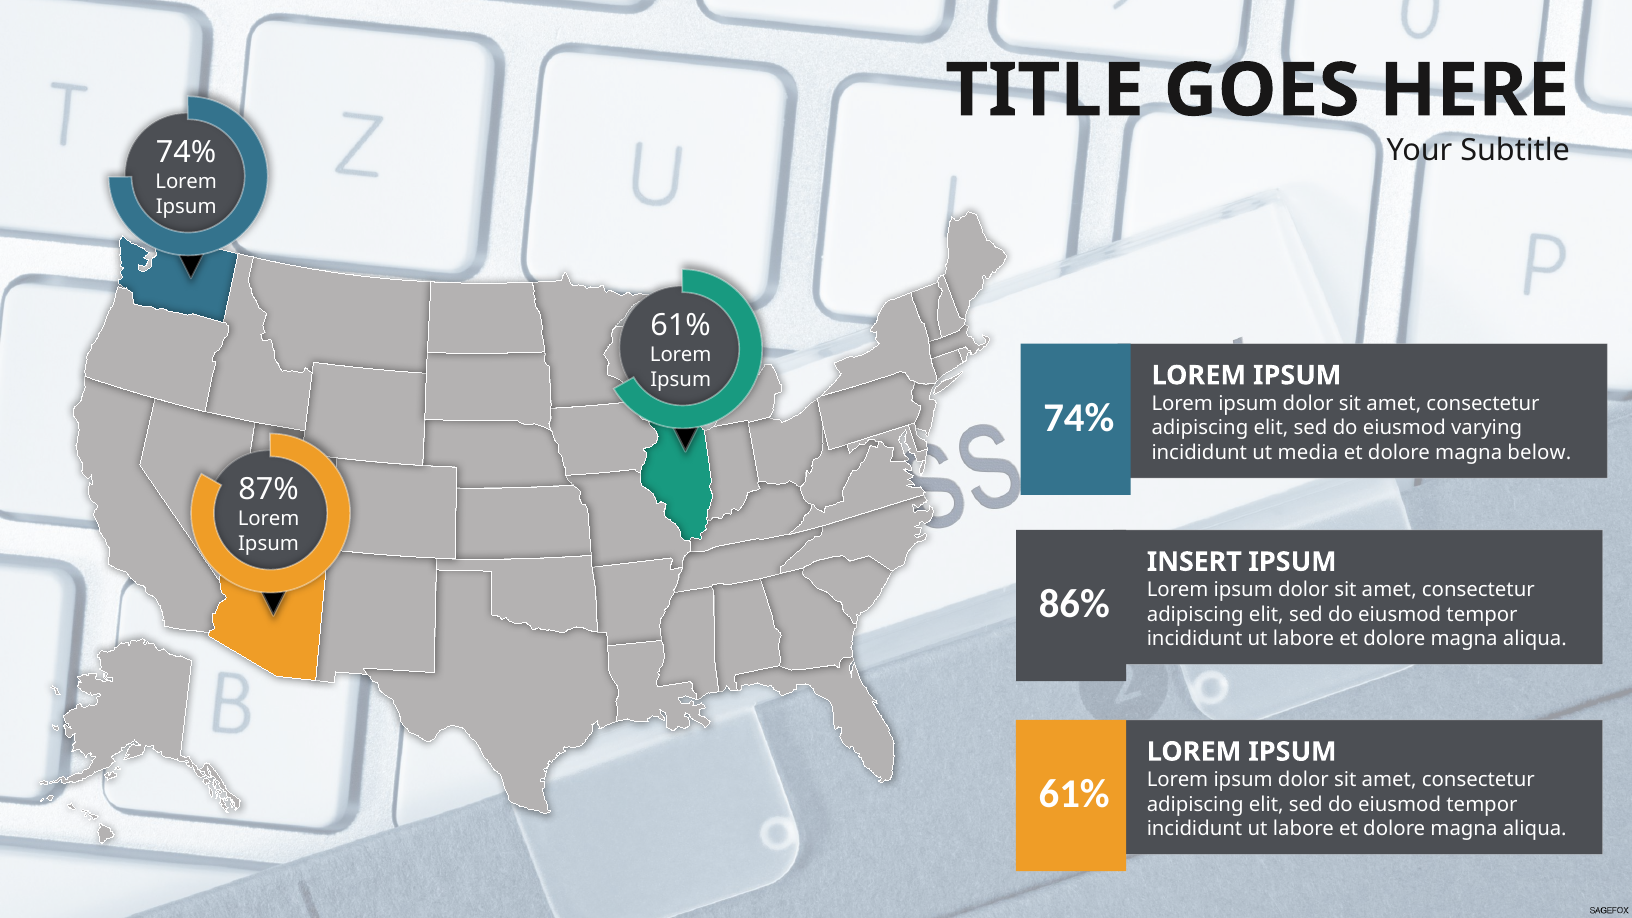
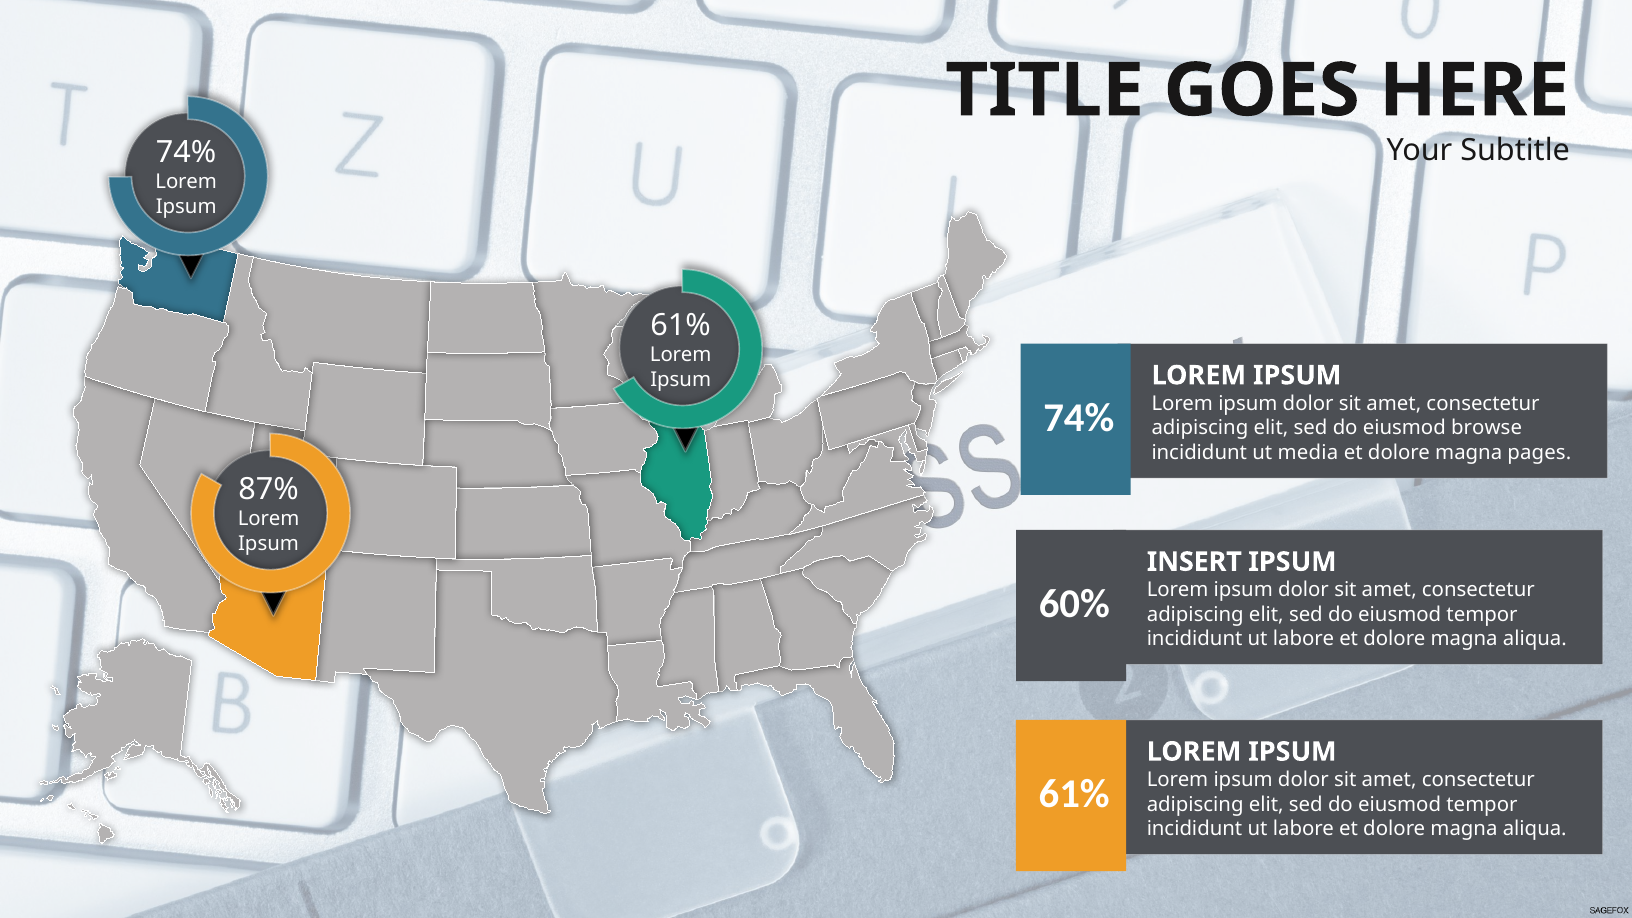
varying: varying -> browse (1487, 428)
below: below -> pages (1539, 452)
86%: 86% -> 60% (1074, 604)
